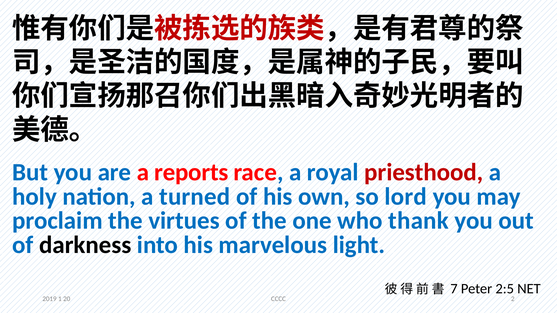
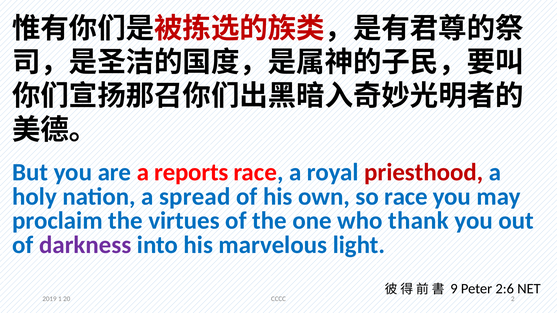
turned: turned -> spread (195, 197)
so lord: lord -> race (406, 197)
darkness colour: black -> purple (85, 245)
7: 7 -> 9 (454, 289)
2:5: 2:5 -> 2:6 (505, 289)
